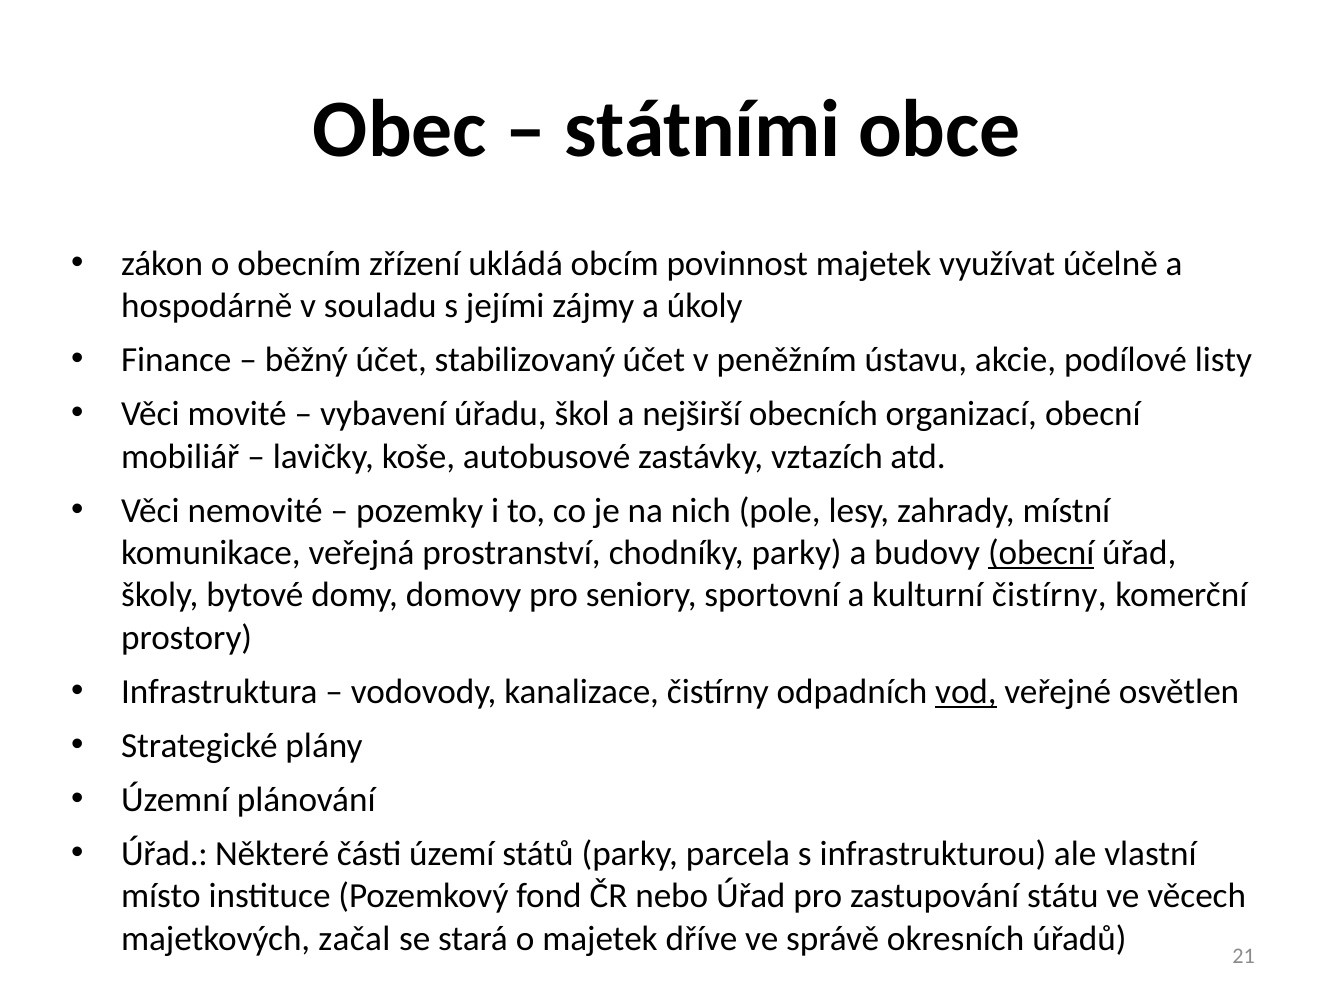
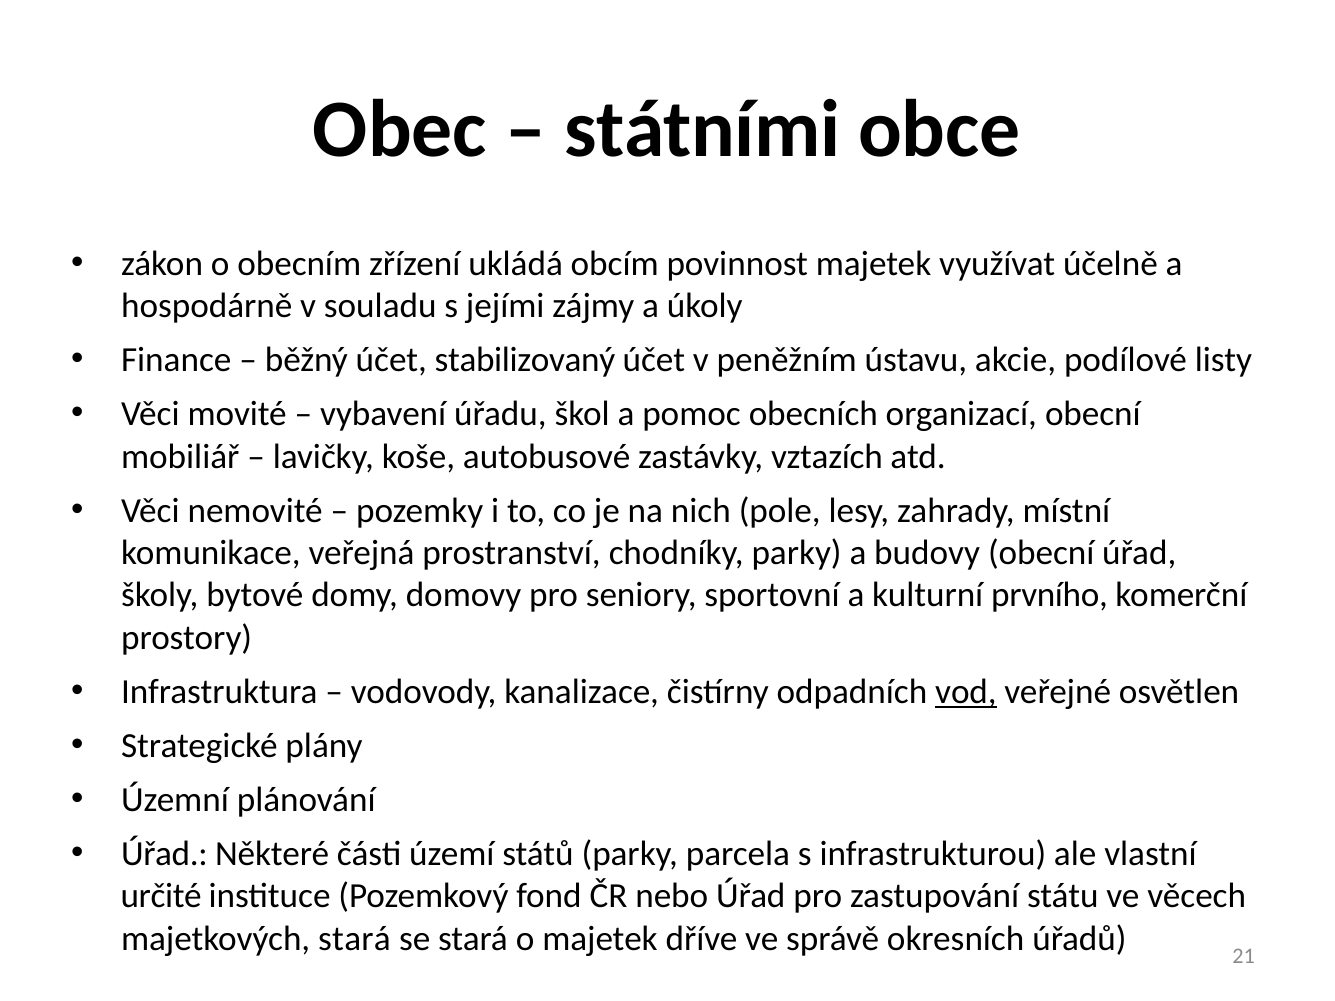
nejširší: nejširší -> pomoc (692, 414)
obecní underline: present -> none (1041, 553)
kulturní čistírny: čistírny -> prvního (1050, 595)
místo: místo -> určité (161, 896)
majetkových začal: začal -> stará (354, 939)
